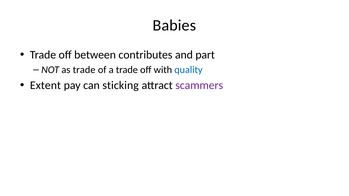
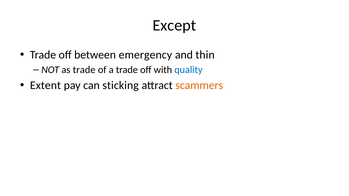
Babies: Babies -> Except (174, 25)
contributes: contributes -> emergency (145, 55)
part: part -> thin (205, 55)
scammers colour: purple -> orange (199, 85)
